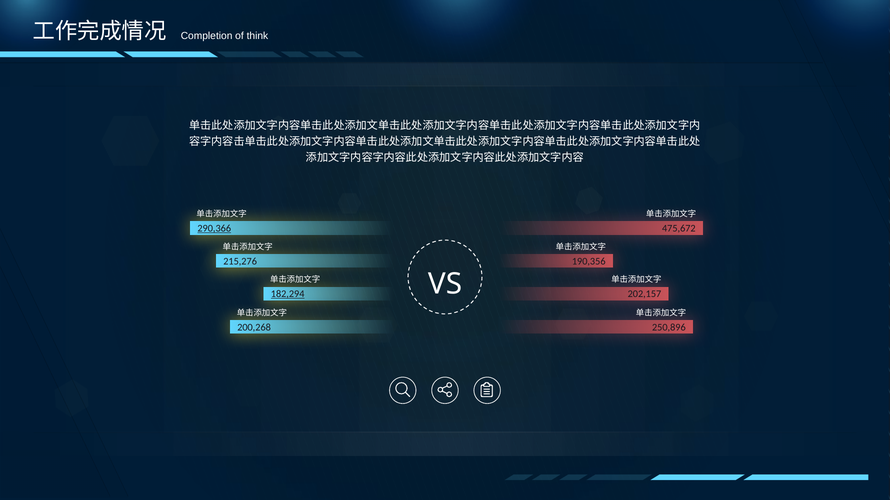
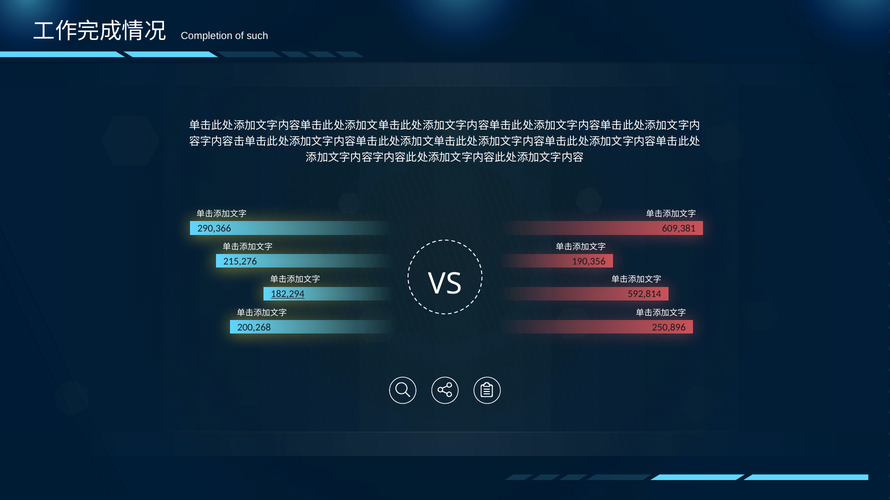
think: think -> such (257, 36)
290,366 underline: present -> none (214, 229)
475,672: 475,672 -> 609,381 (679, 229)
202,157: 202,157 -> 592,814 (644, 294)
